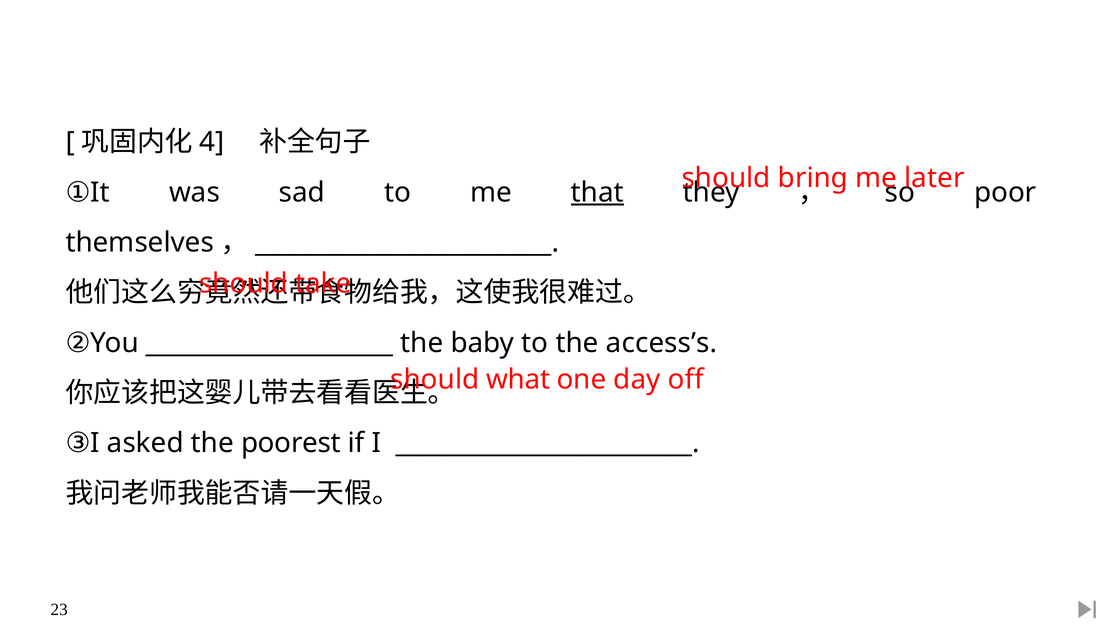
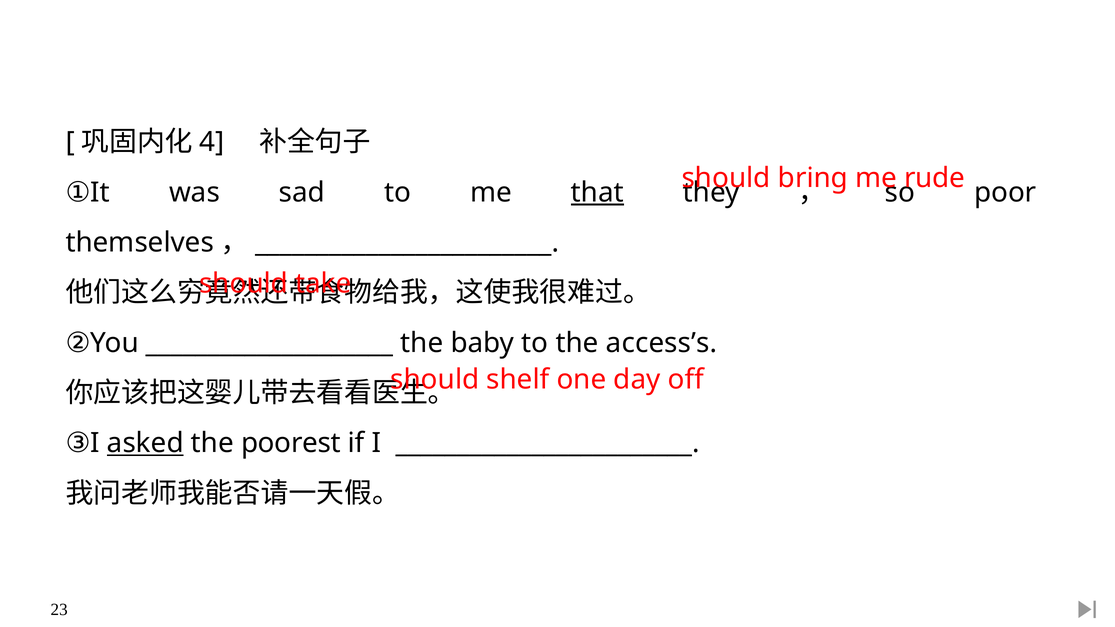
later: later -> rude (935, 178)
what: what -> shelf (518, 380)
asked underline: none -> present (145, 443)
